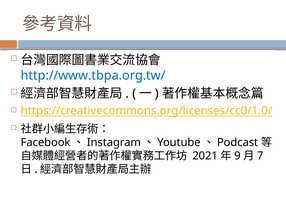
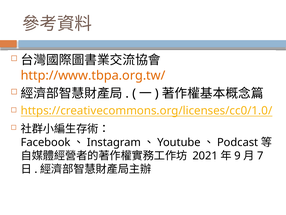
http://www.tbpa.org.tw/ colour: blue -> orange (93, 75)
